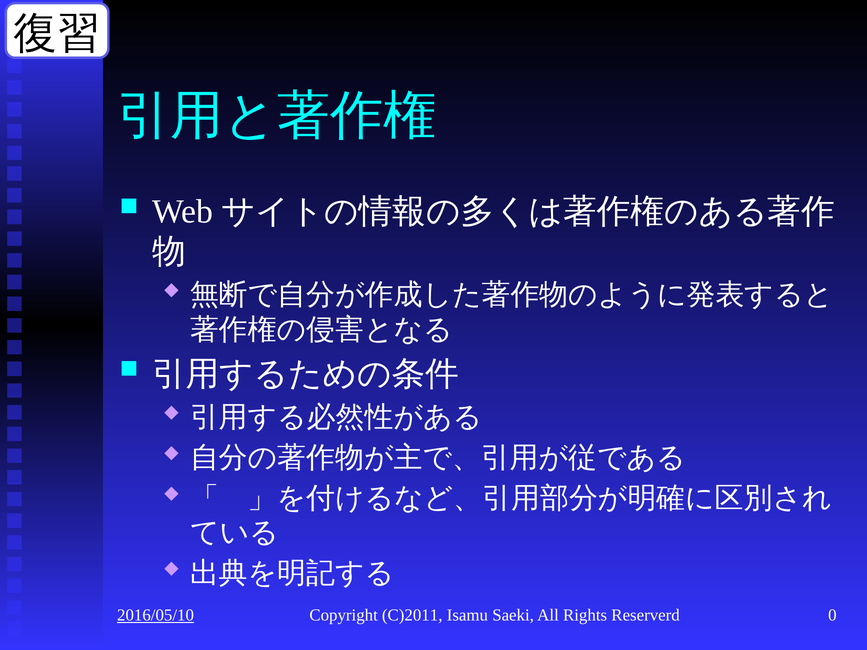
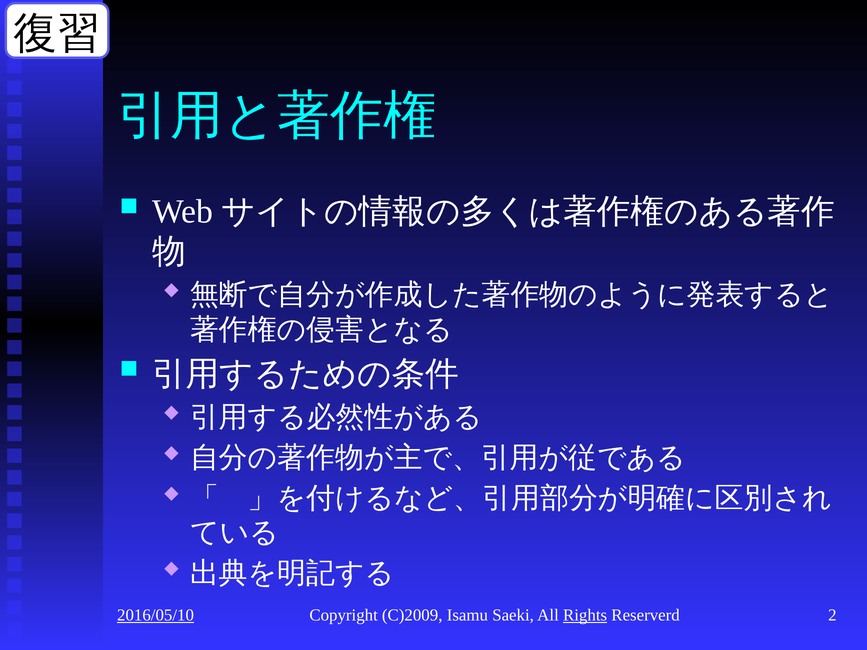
C)2011: C)2011 -> C)2009 (412, 615)
Rights underline: none -> present (585, 615)
0: 0 -> 2 (832, 615)
